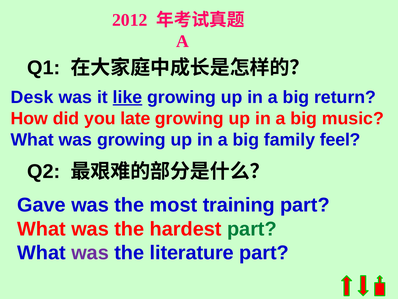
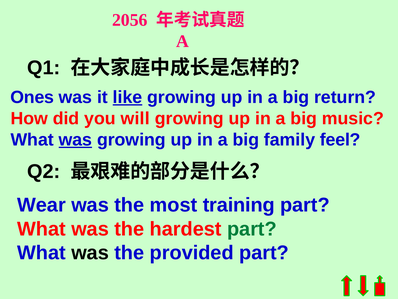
2012: 2012 -> 2056 (130, 20)
Desk: Desk -> Ones (32, 97)
late: late -> will (135, 118)
was underline: none -> present (75, 140)
Gave: Gave -> Wear (41, 205)
was colour: purple -> black (90, 252)
literature: literature -> provided (192, 252)
